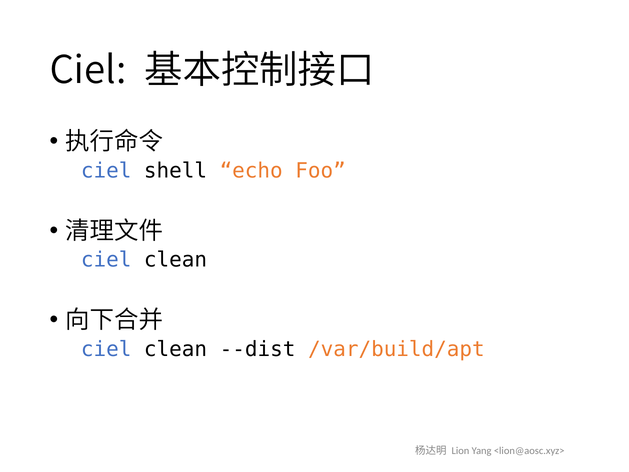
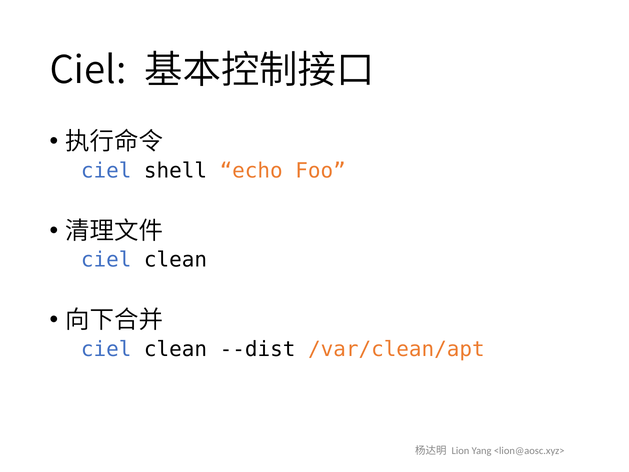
/var/build/apt: /var/build/apt -> /var/clean/apt (396, 349)
